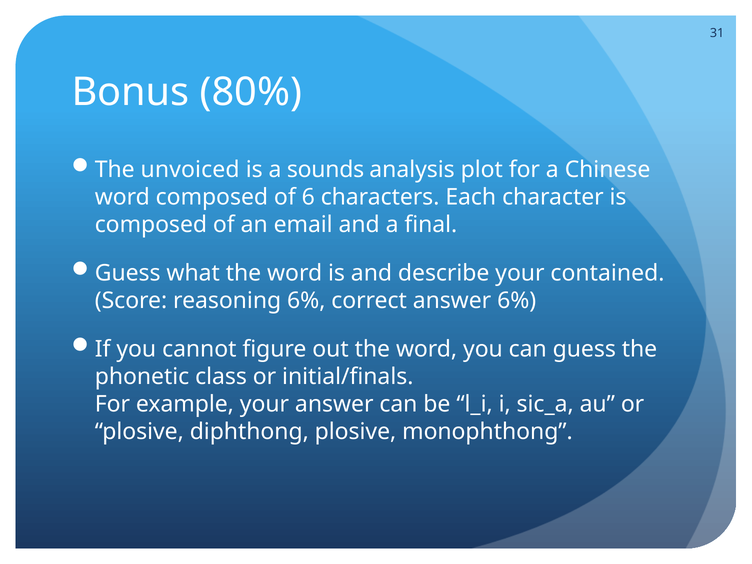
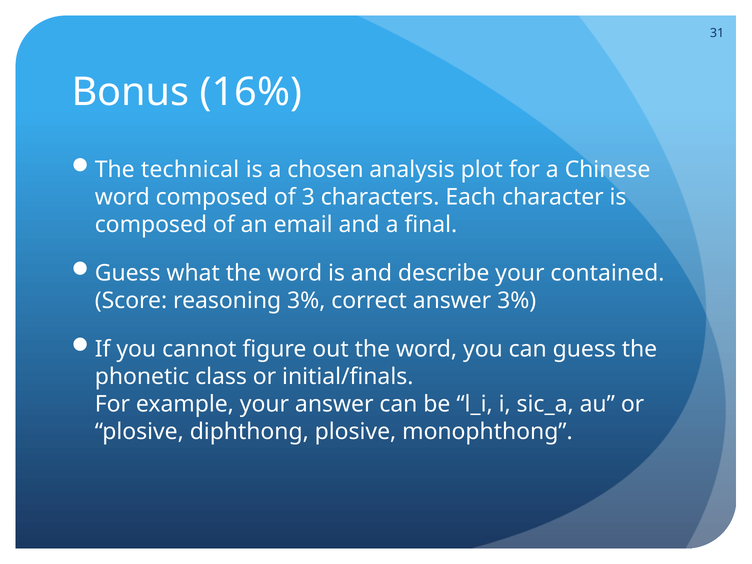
80%: 80% -> 16% (251, 92)
unvoiced: unvoiced -> technical (190, 170)
sounds: sounds -> chosen (326, 170)
6: 6 -> 3 (308, 197)
reasoning 6%: 6% -> 3% (306, 301)
answer 6%: 6% -> 3% (517, 301)
